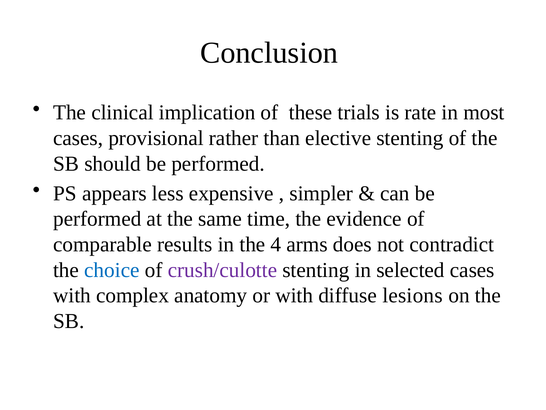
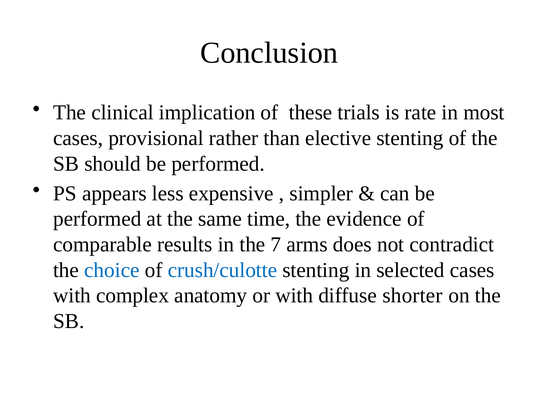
4: 4 -> 7 (276, 244)
crush/culotte colour: purple -> blue (222, 270)
lesions: lesions -> shorter (413, 295)
